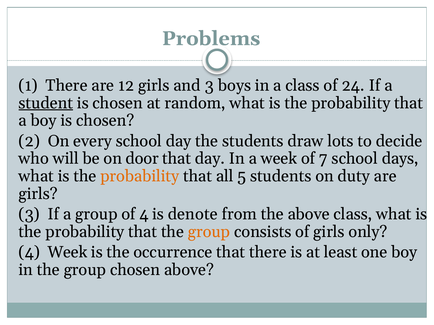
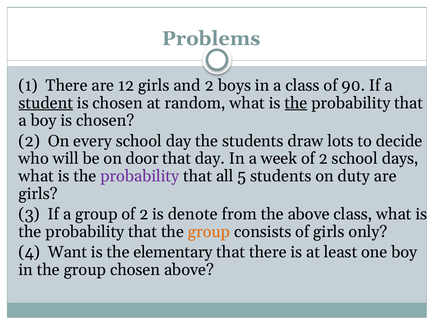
and 3: 3 -> 2 (209, 86)
24: 24 -> 90 (353, 86)
the underline: none -> present (296, 103)
week of 7: 7 -> 2 (323, 159)
probability colour: orange -> purple (140, 176)
group of 4: 4 -> 2 (144, 215)
4 Week: Week -> Want (67, 253)
occurrence: occurrence -> elementary (173, 253)
